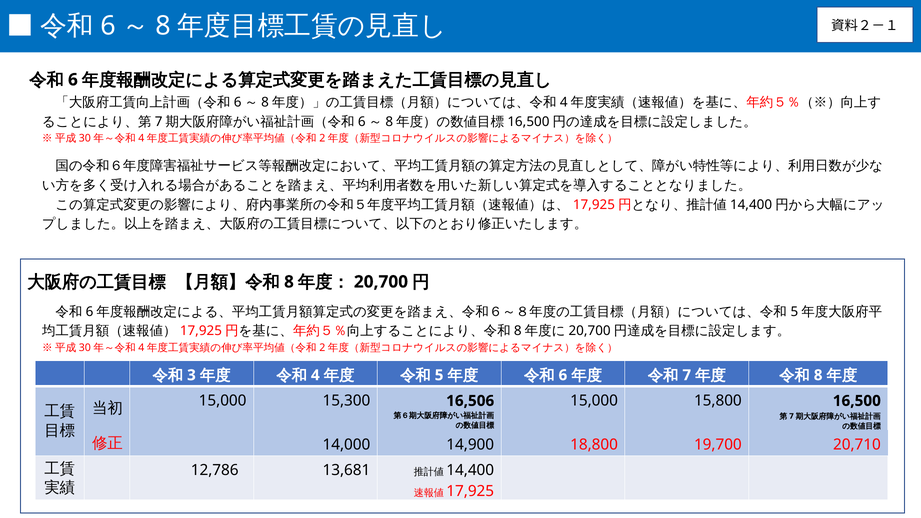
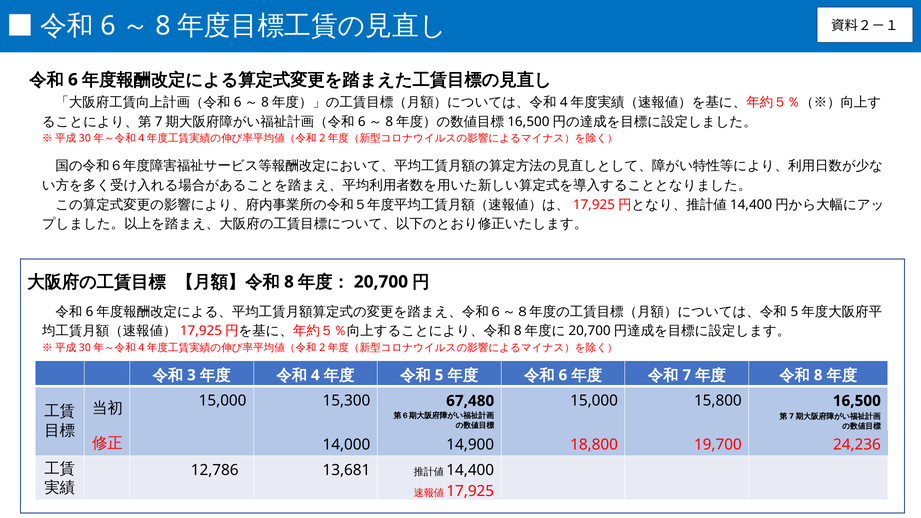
16,506: 16,506 -> 67,480 (470, 401)
20,710: 20,710 -> 24,236 (857, 445)
